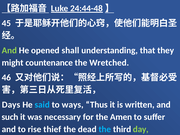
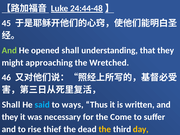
countenance: countenance -> approaching (49, 63)
Days: Days -> Shall (11, 105)
such: such -> they (10, 117)
Amen: Amen -> Come (121, 117)
the colour: light blue -> yellow (105, 129)
day colour: light green -> yellow (141, 129)
